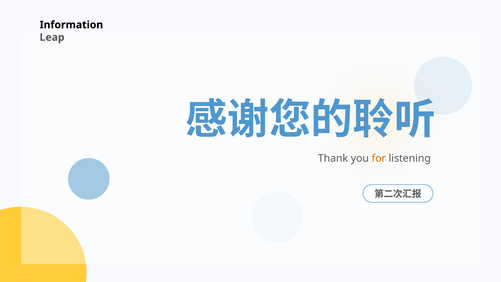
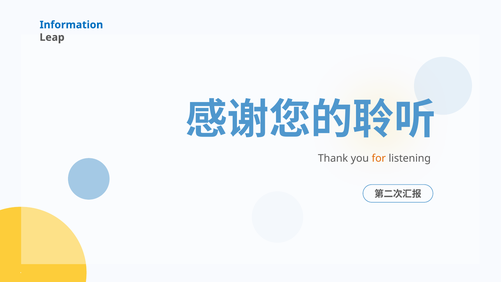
Information colour: black -> blue (71, 25)
